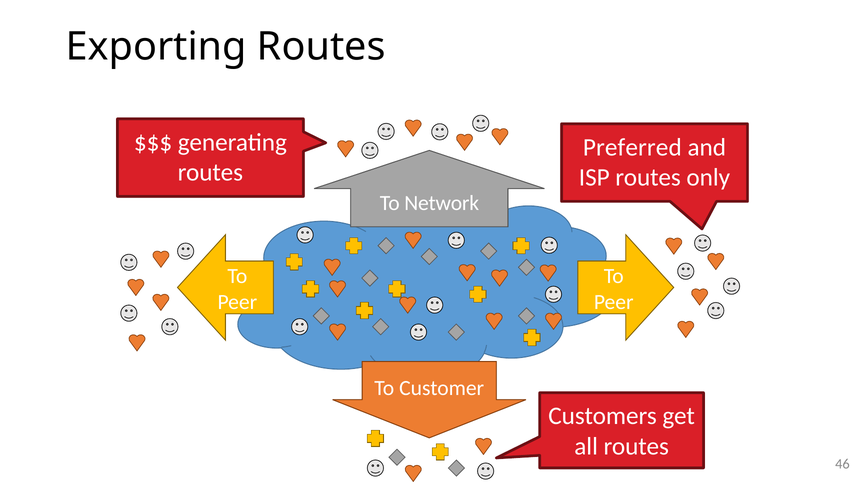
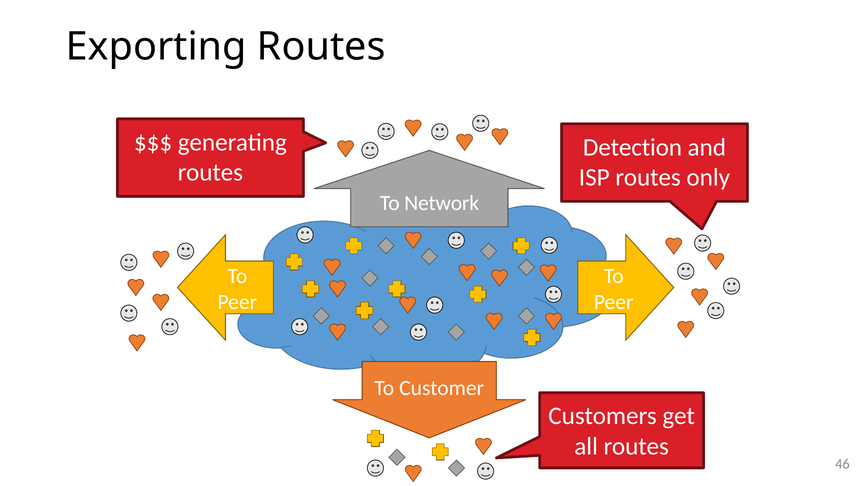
Preferred: Preferred -> Detection (632, 147)
